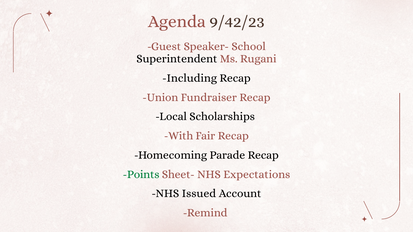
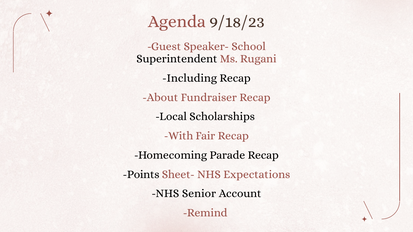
9/42/23: 9/42/23 -> 9/18/23 (237, 22)
Union: Union -> About (160, 97)
Points colour: green -> black (141, 175)
Issued: Issued -> Senior (199, 194)
